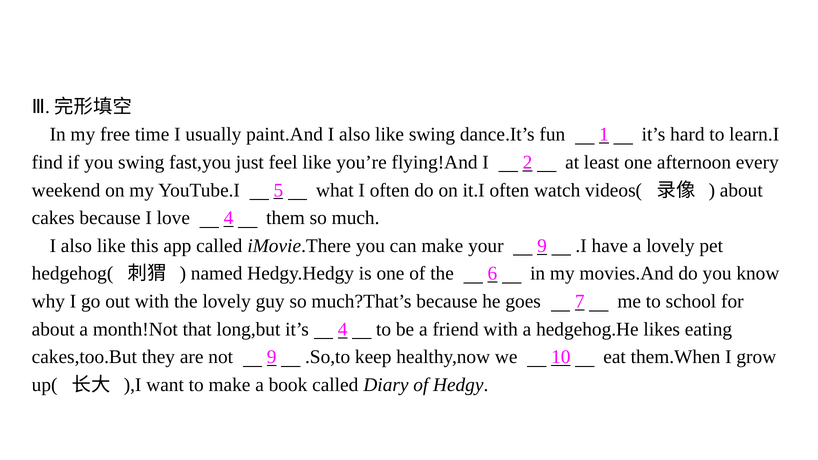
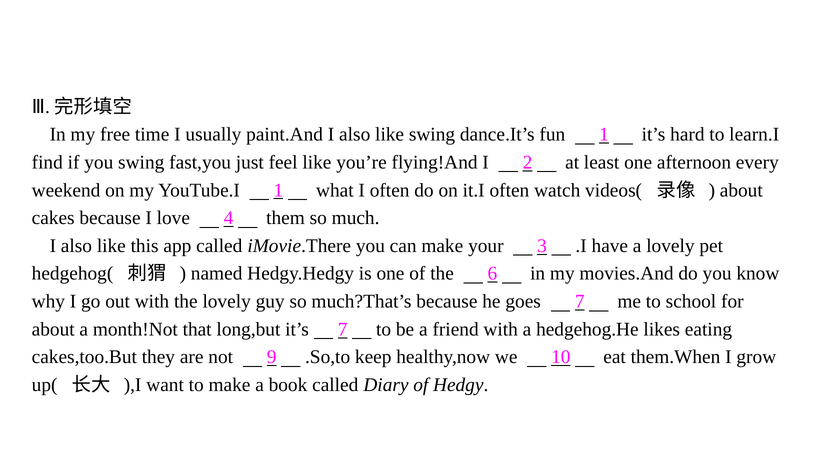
YouTube.I 5: 5 -> 1 (278, 190)
your 9: 9 -> 3 (542, 246)
it’s 4: 4 -> 7 (343, 329)
